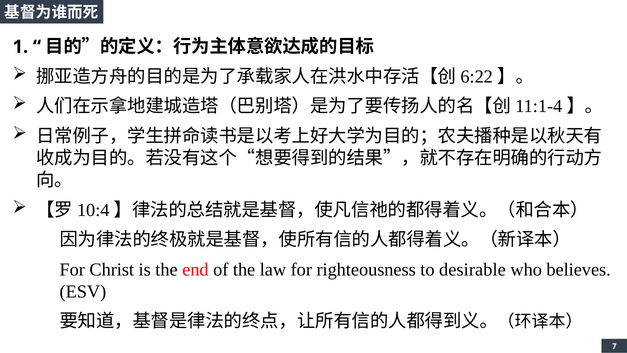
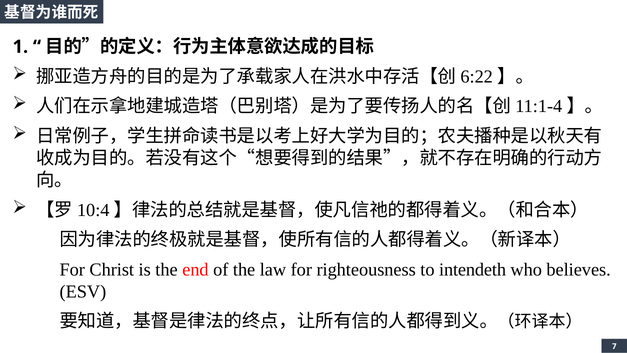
desirable: desirable -> intendeth (473, 269)
